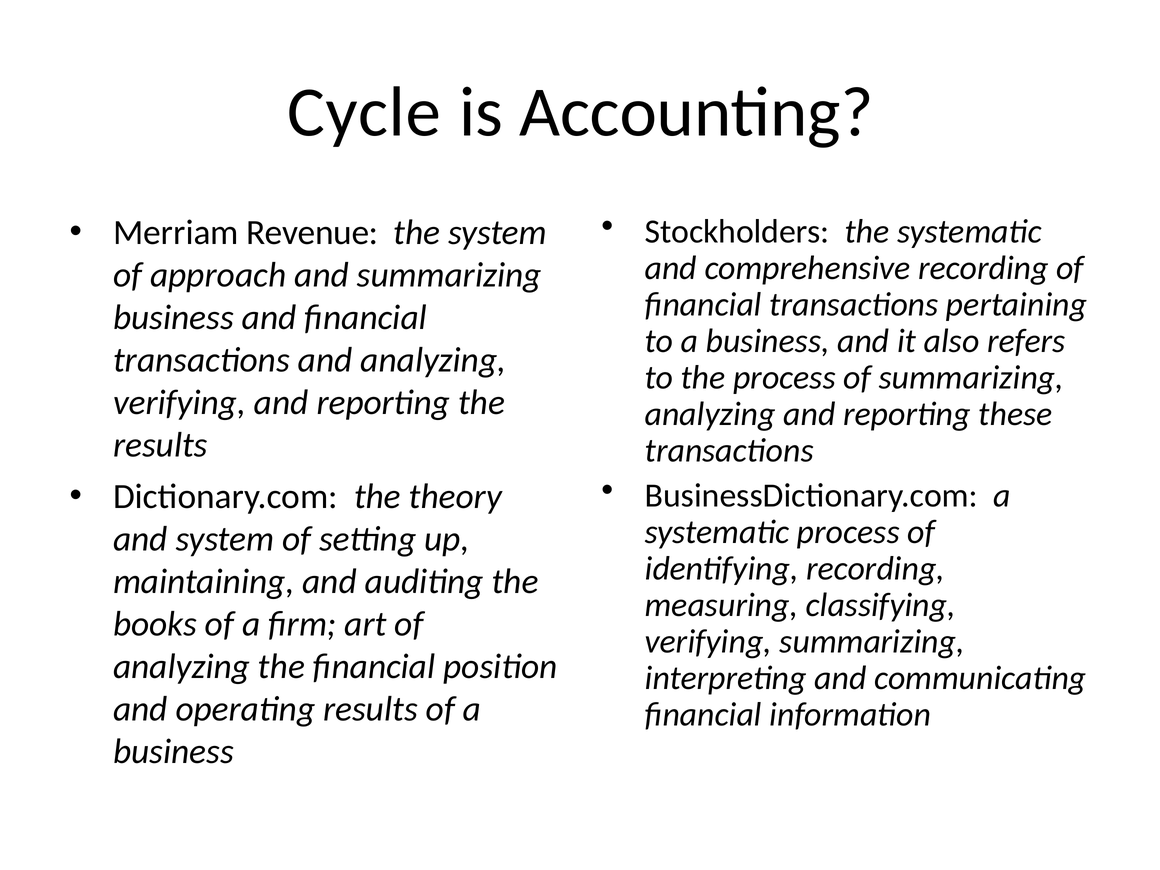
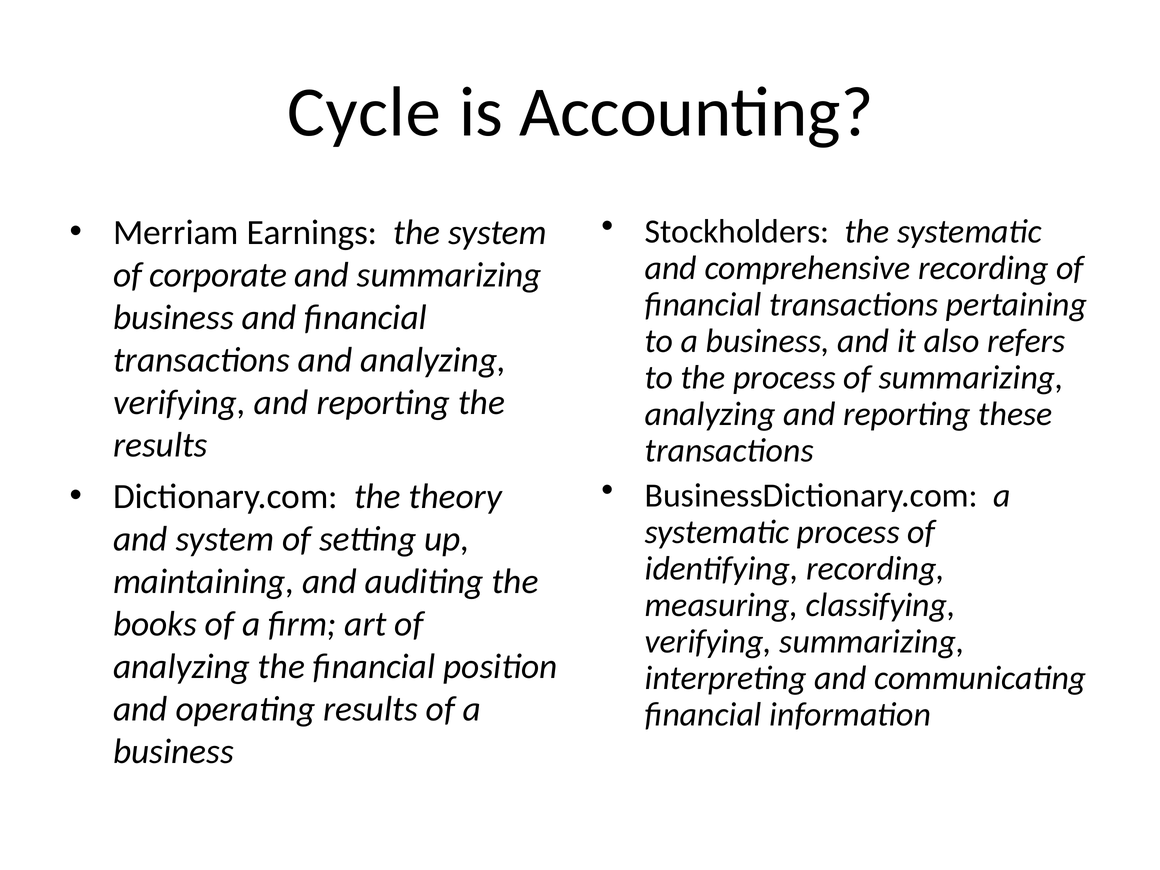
Revenue: Revenue -> Earnings (312, 233)
approach: approach -> corporate (218, 275)
